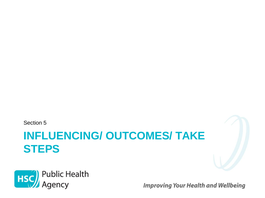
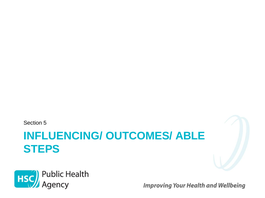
TAKE: TAKE -> ABLE (190, 136)
